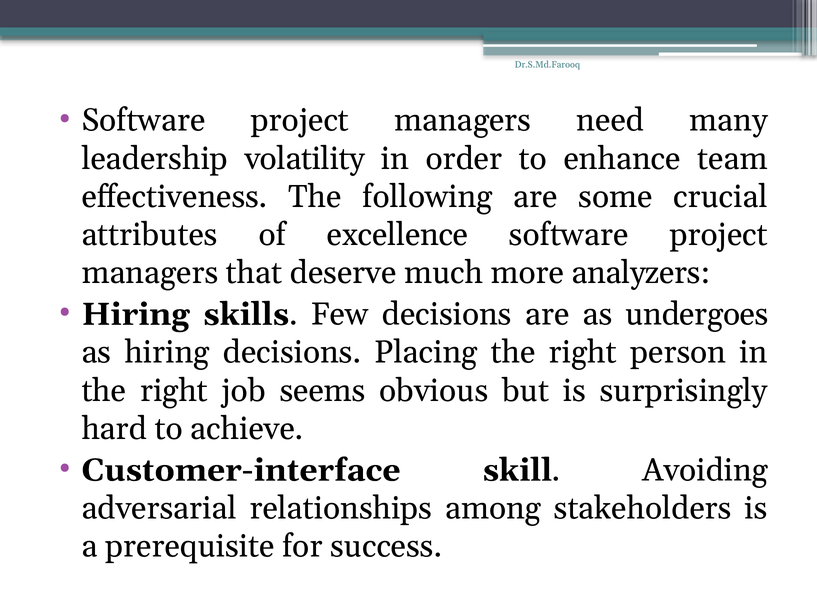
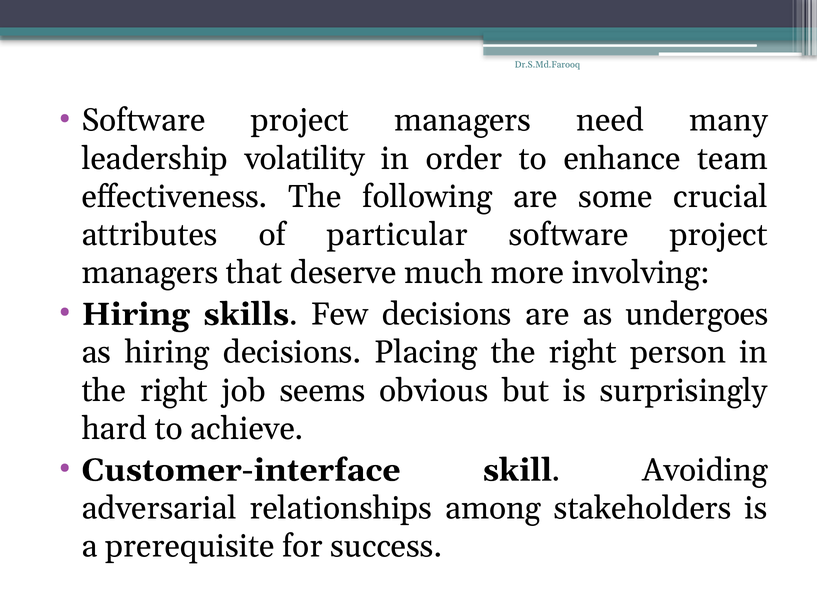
excellence: excellence -> particular (397, 235)
analyzers: analyzers -> involving (641, 273)
